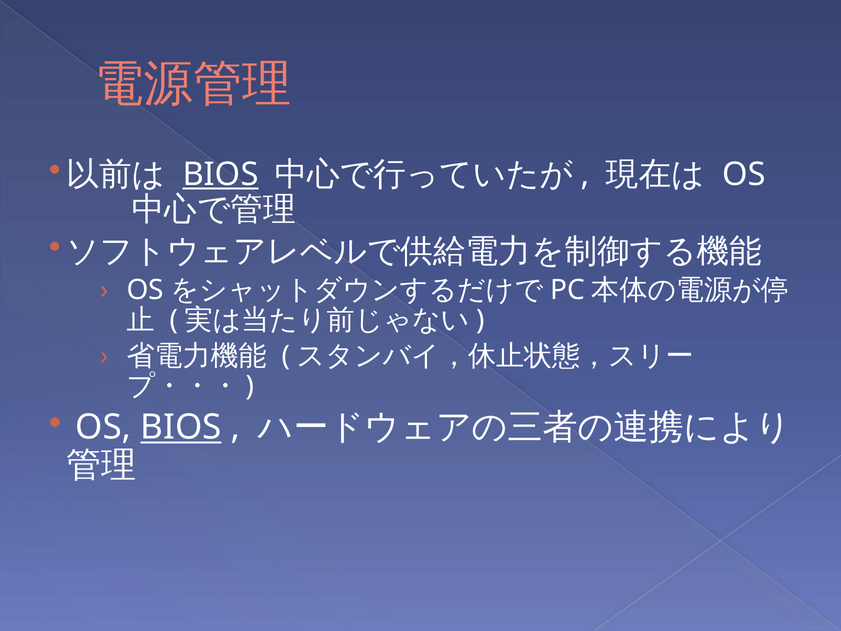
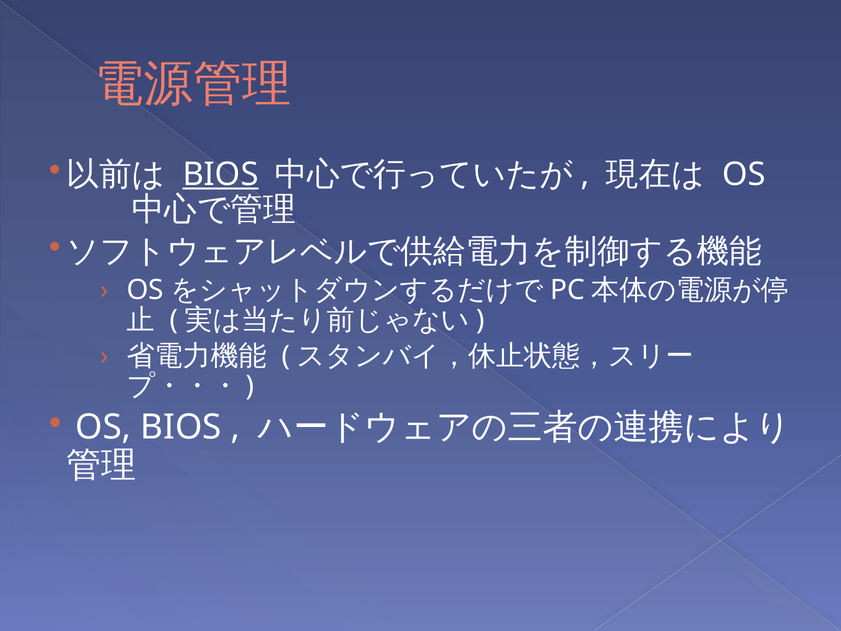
BIOS underline: present -> none (181, 427)
